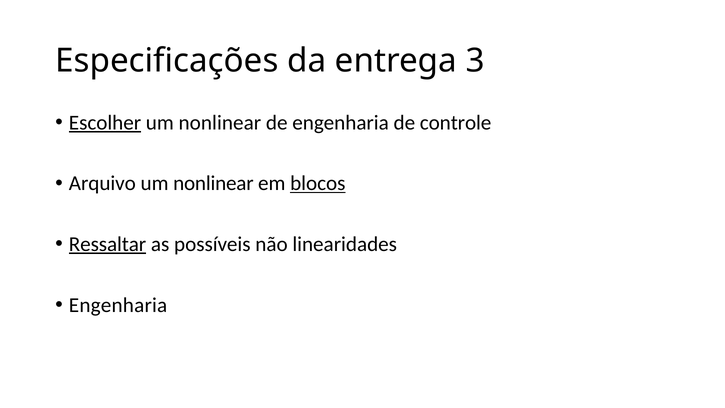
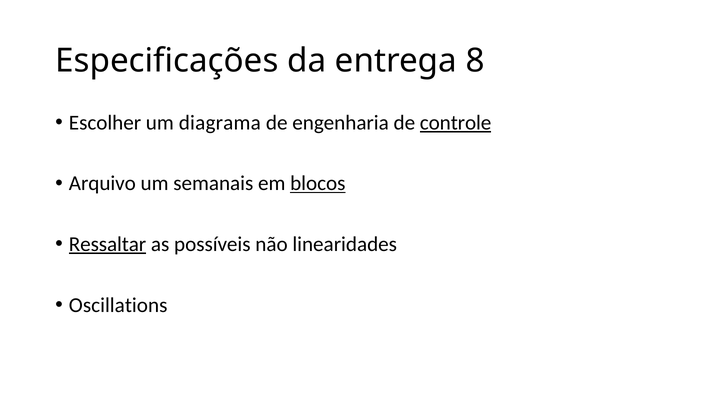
3: 3 -> 8 (475, 61)
Escolher underline: present -> none (105, 123)
nonlinear: nonlinear -> diagrama (220, 123)
controle underline: none -> present (456, 123)
nonlinear: nonlinear -> semanais (213, 183)
Engenharia: Engenharia -> Oscillations (118, 305)
